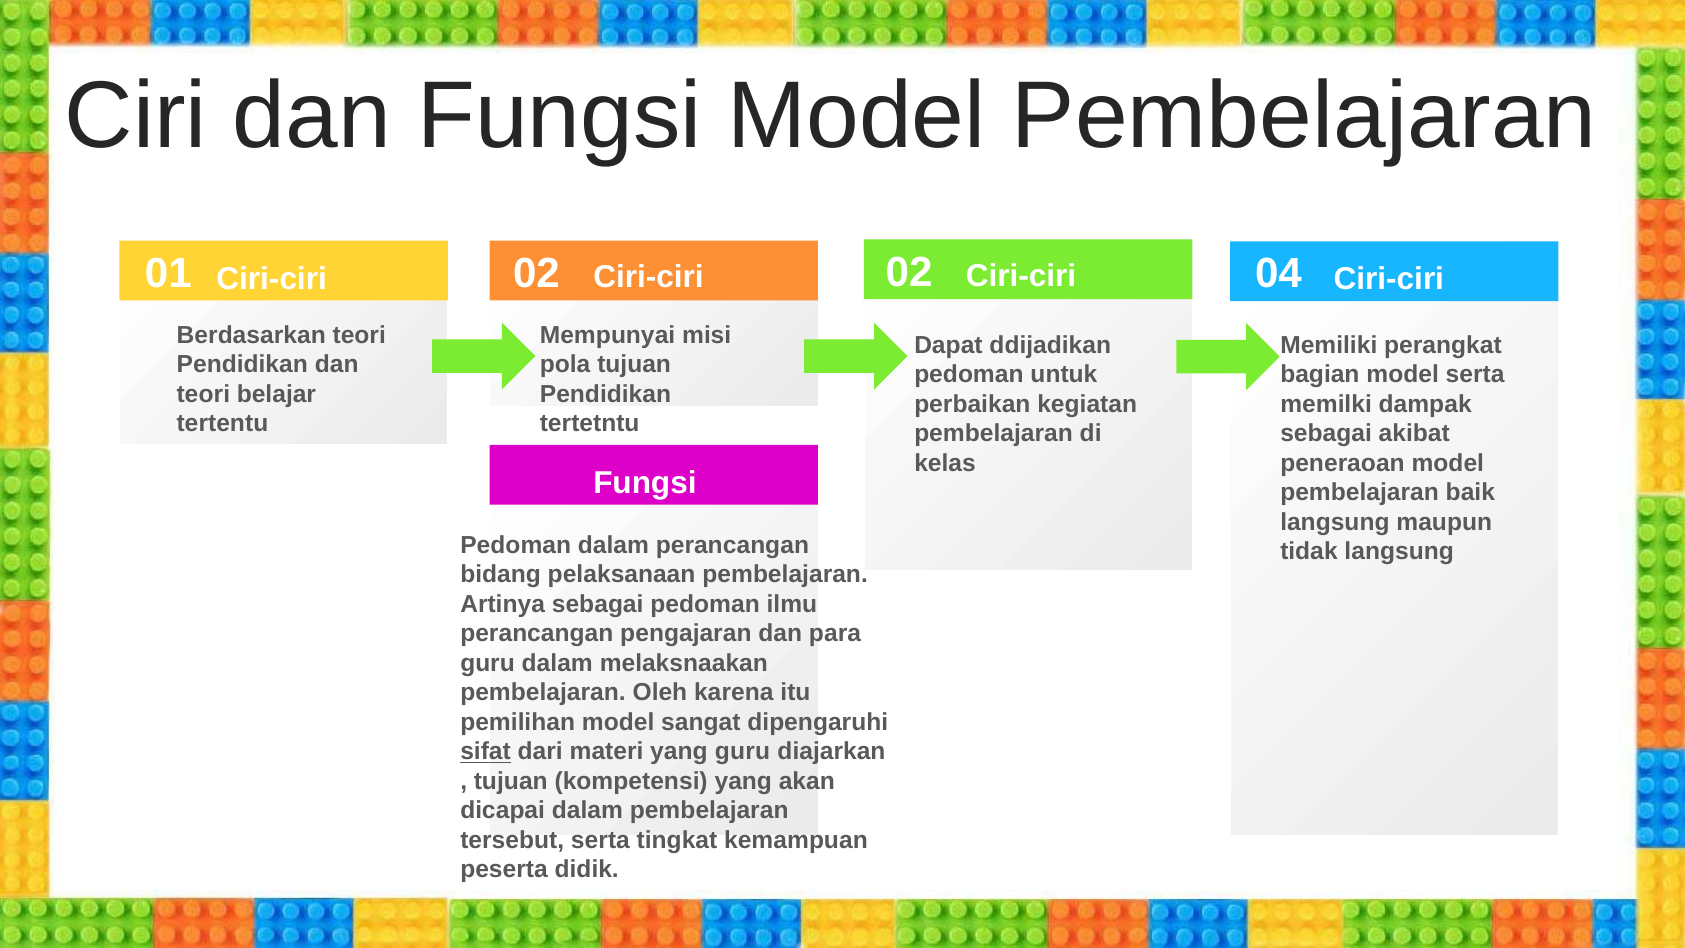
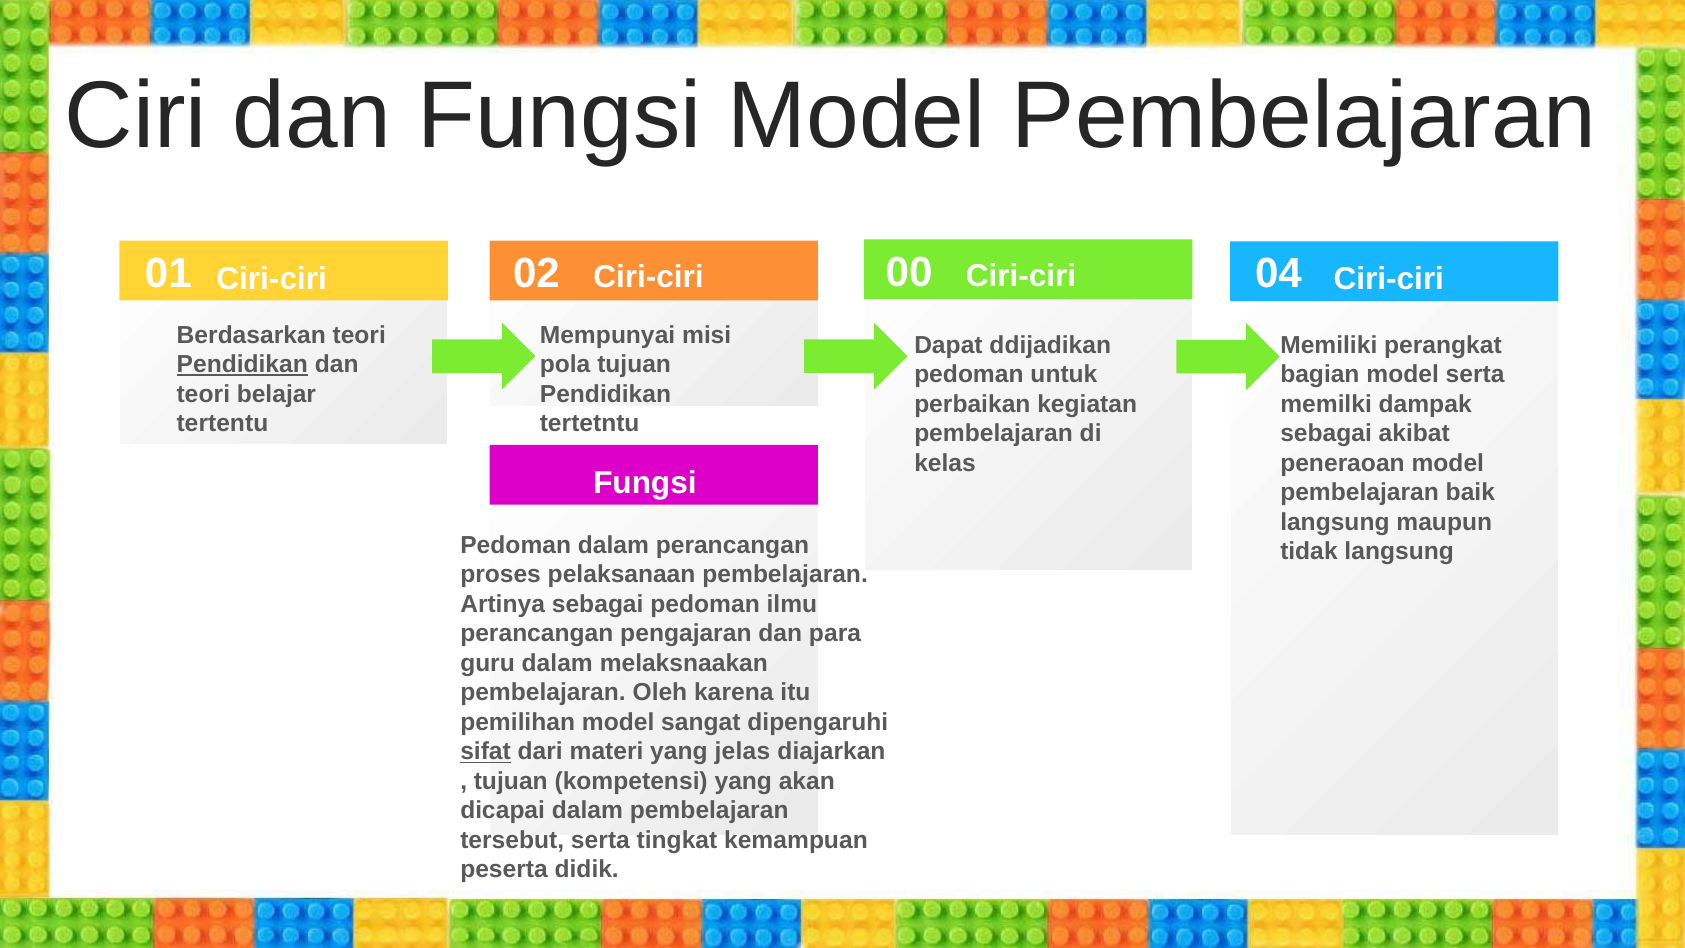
02 02: 02 -> 00 (909, 273)
Pendidikan underline: none -> present (242, 364)
bidang: bidang -> proses (501, 575)
yang guru: guru -> jelas (742, 752)
